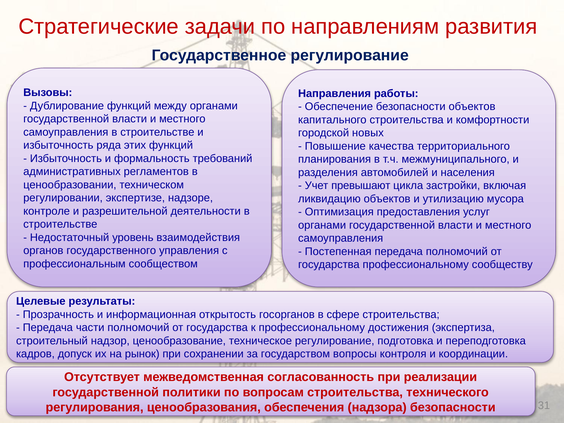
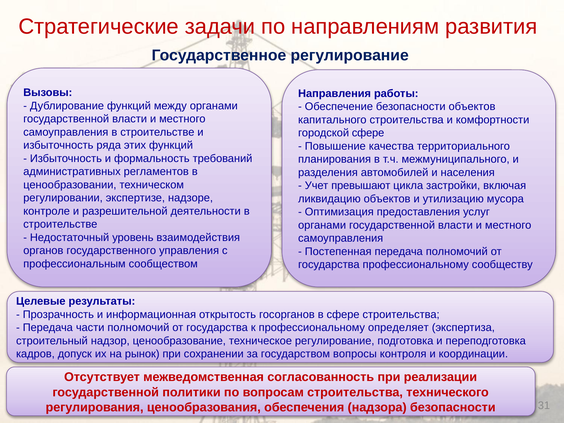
городской новых: новых -> сфере (368, 133)
достижения: достижения -> определяет (398, 328)
